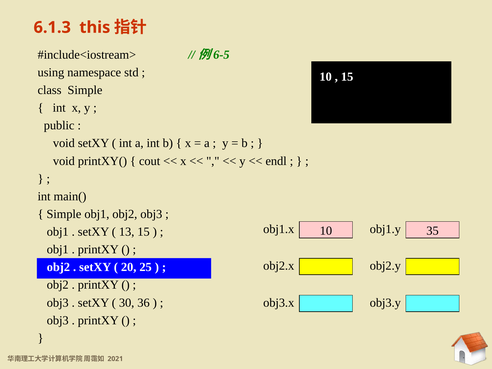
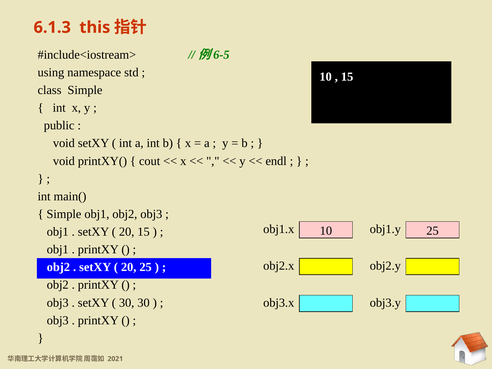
10 35: 35 -> 25 (433, 231)
13: 13 -> 20 (127, 232)
30 36: 36 -> 30 (144, 303)
